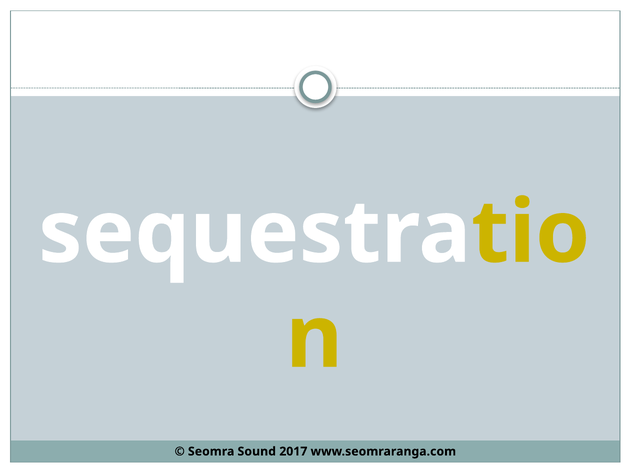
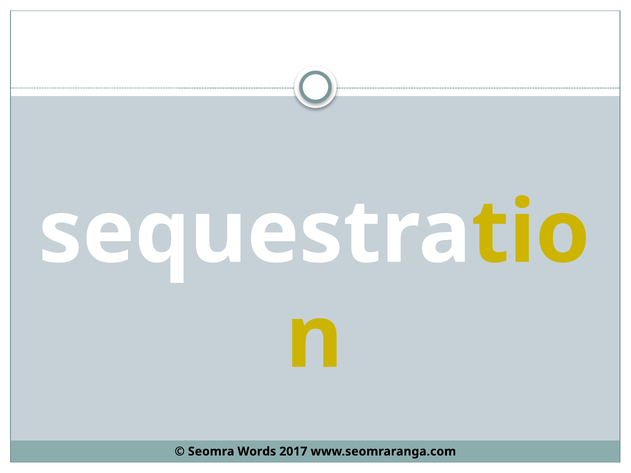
Sound: Sound -> Words (257, 452)
